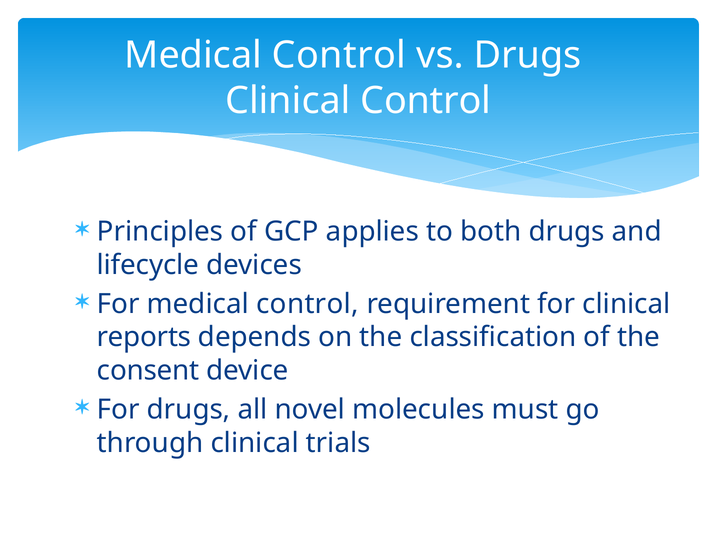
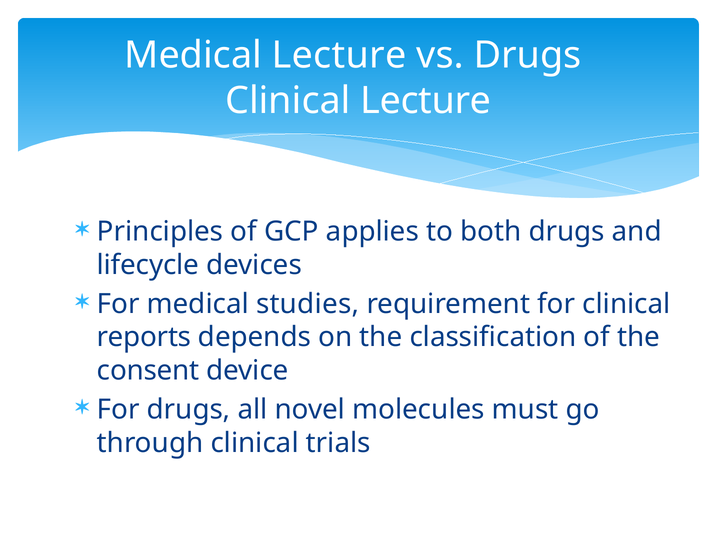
Control: Control -> Lecture (339, 55)
Clinical Control: Control -> Lecture (426, 101)
For medical control: control -> studies (308, 304)
